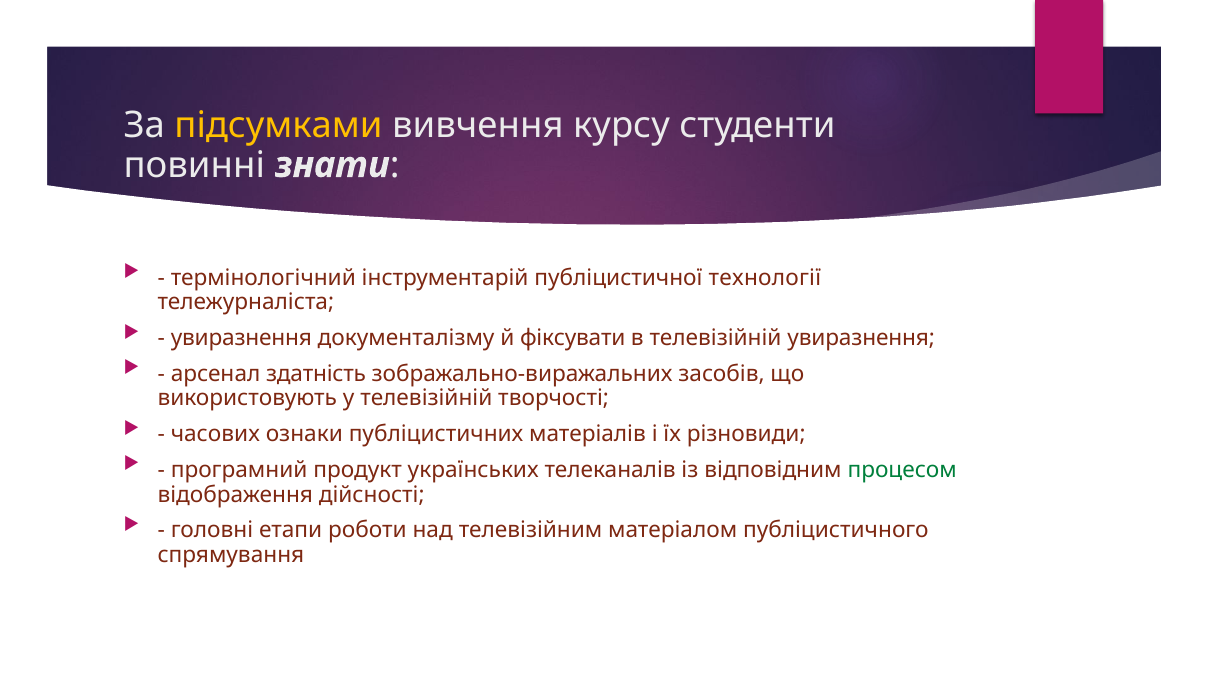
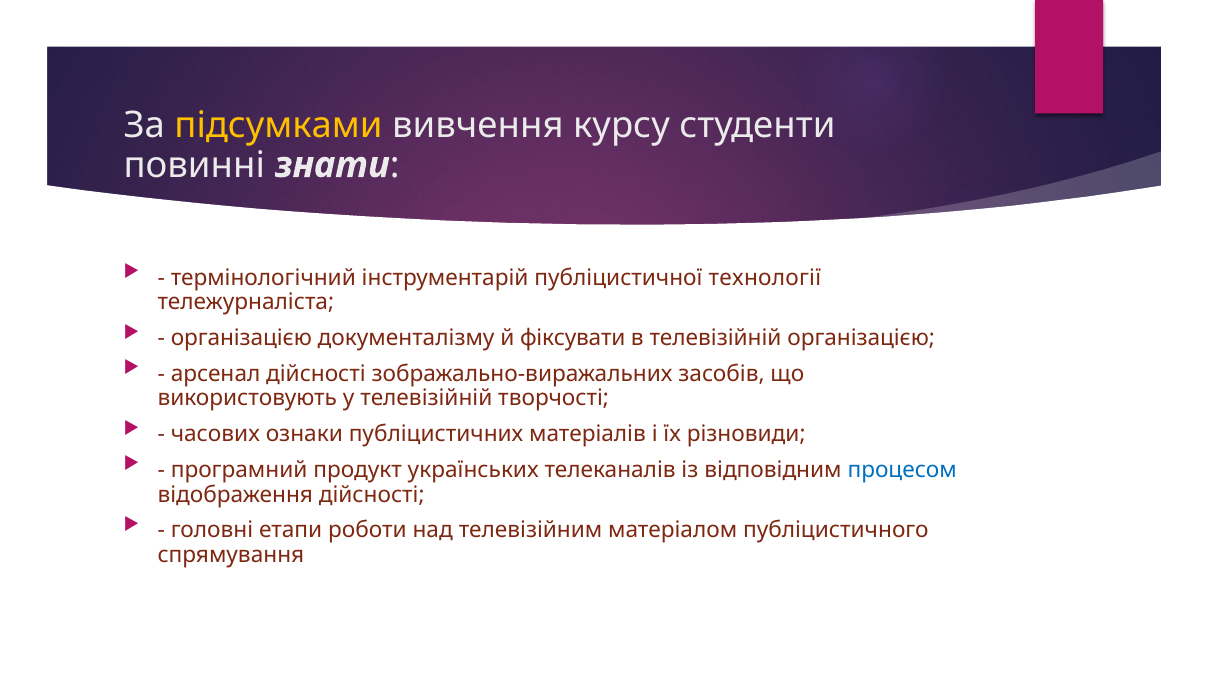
увиразнення: увиразнення -> організацією (241, 338)
телевізійній увиразнення: увиразнення -> організацією (861, 338)
арсенал здатність: здатність -> дійсності (316, 374)
процесом colour: green -> blue (902, 470)
